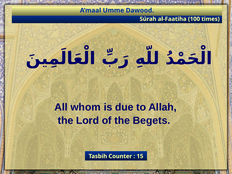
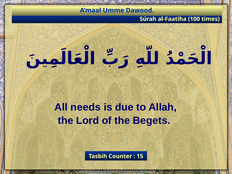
whom: whom -> needs (86, 107)
